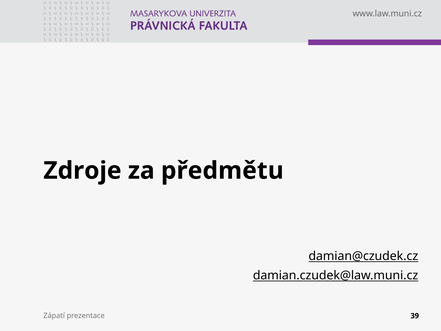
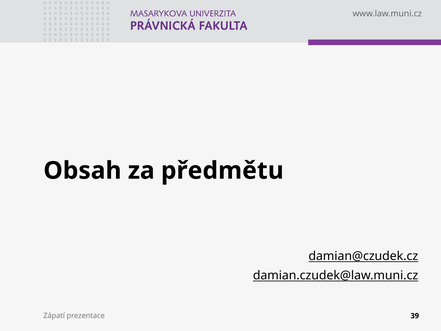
Zdroje: Zdroje -> Obsah (82, 171)
